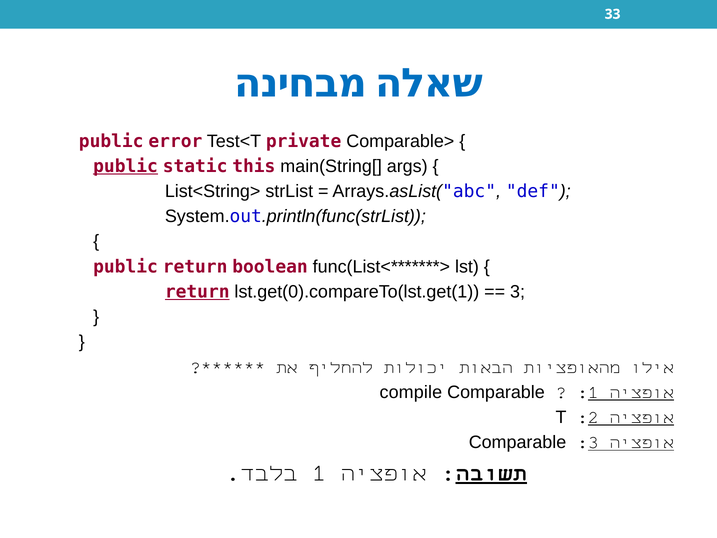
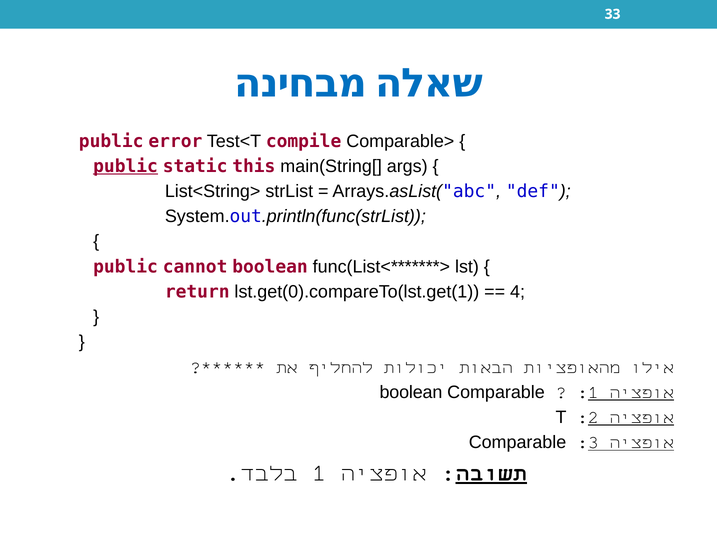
private: private -> compile (304, 141)
public return: return -> cannot (195, 267)
return underline: present -> none (197, 292)
3: 3 -> 4 (518, 292)
compile: compile -> boolean (411, 392)
